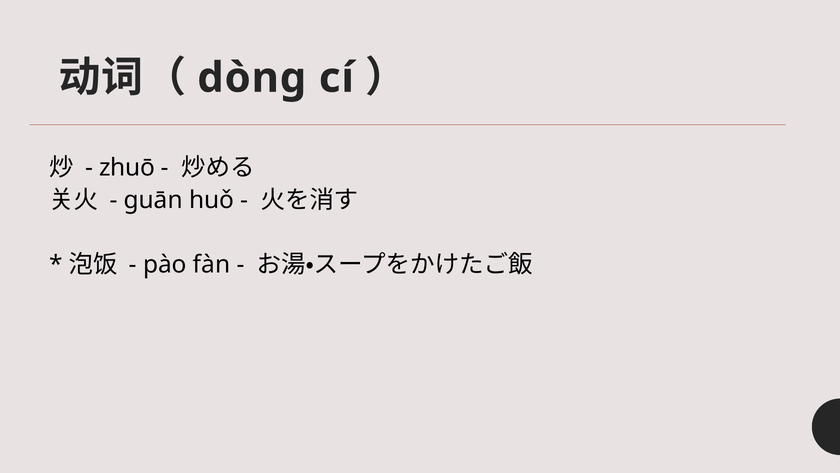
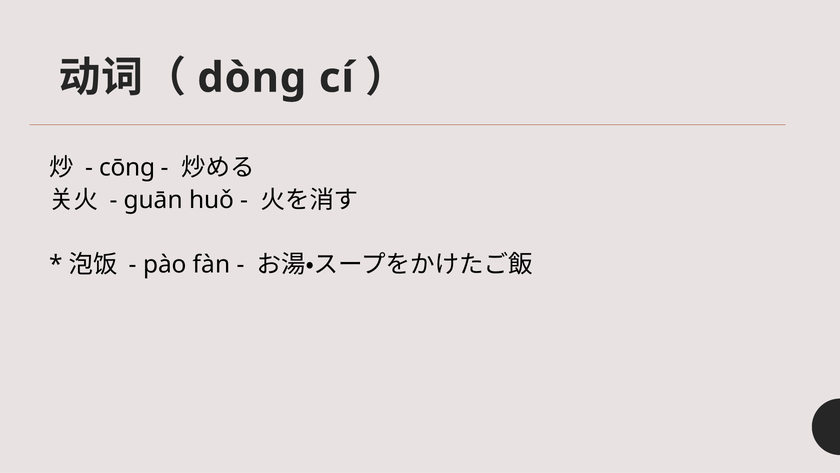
zhuō: zhuō -> cōng (127, 167)
